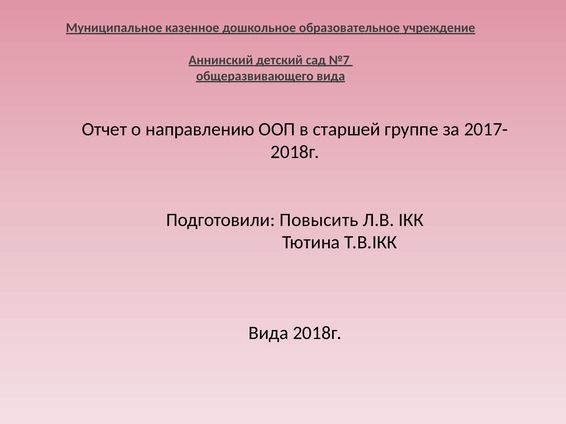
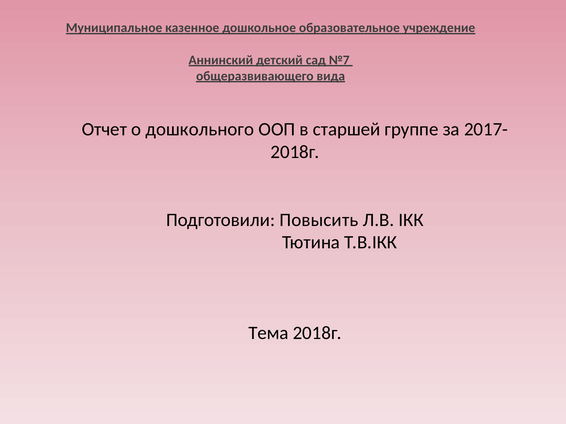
направлению: направлению -> дошкольного (200, 130)
Вида: Вида -> Тема (269, 333)
